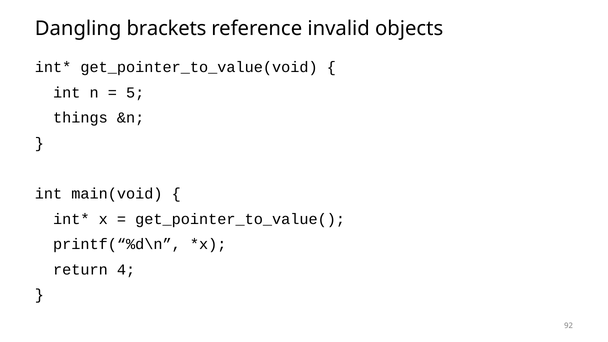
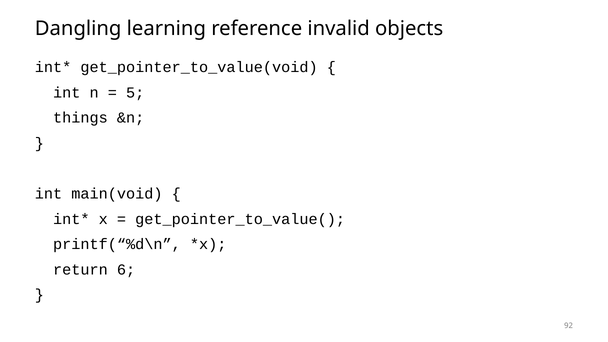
brackets: brackets -> learning (166, 28)
4: 4 -> 6 (126, 270)
